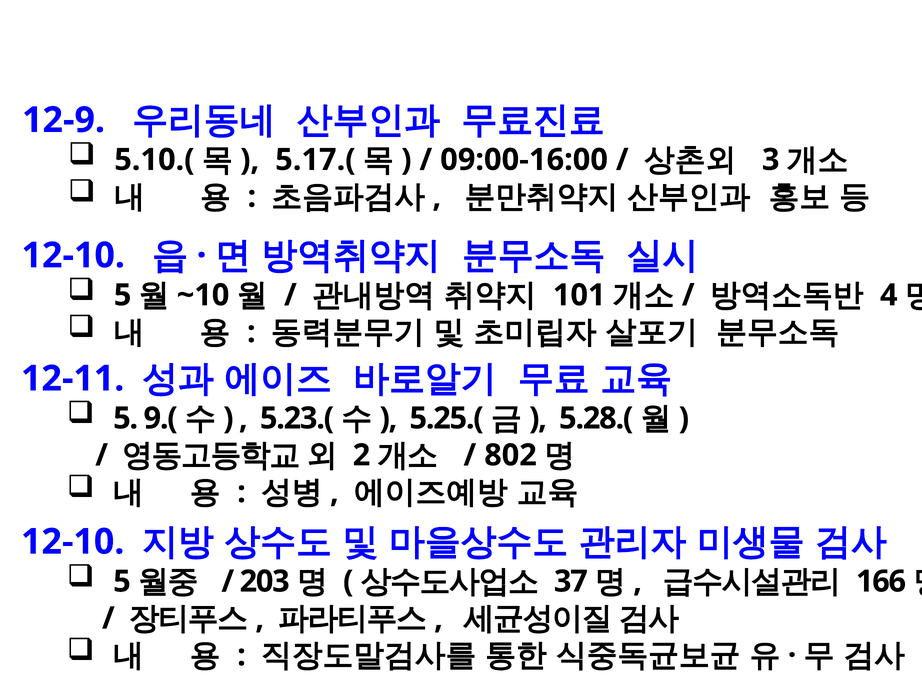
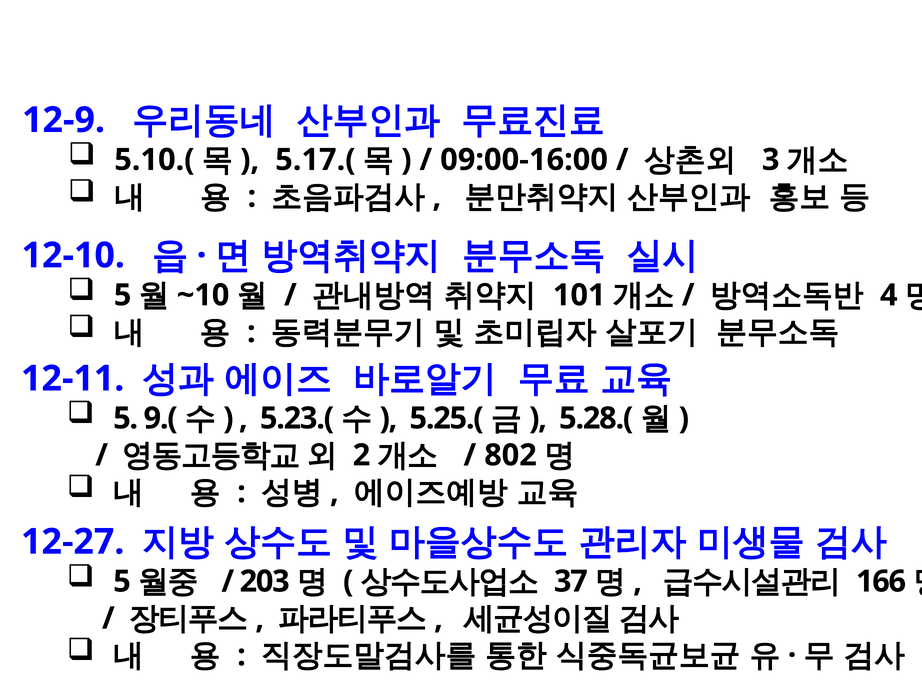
12-10: 12-10 -> 12-27 (73, 541)
